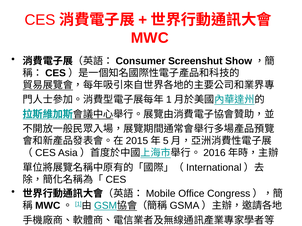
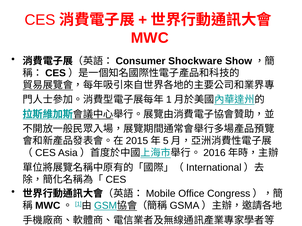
Screenshut: Screenshut -> Shockware (195, 61)
